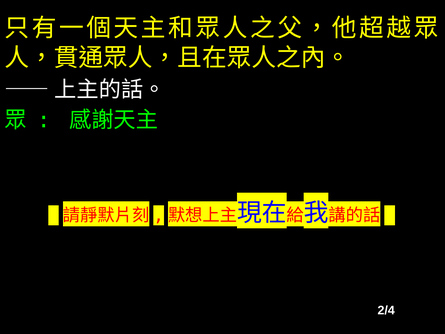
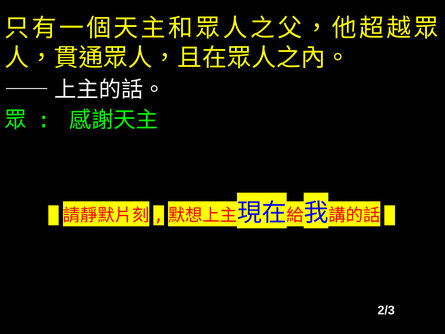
2/4: 2/4 -> 2/3 (386, 310)
